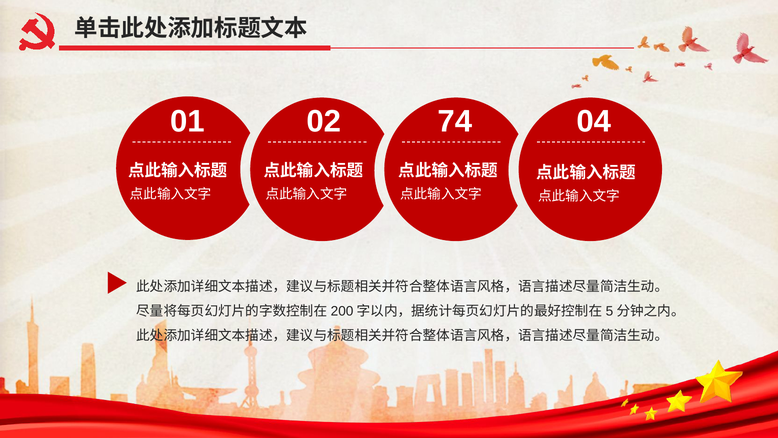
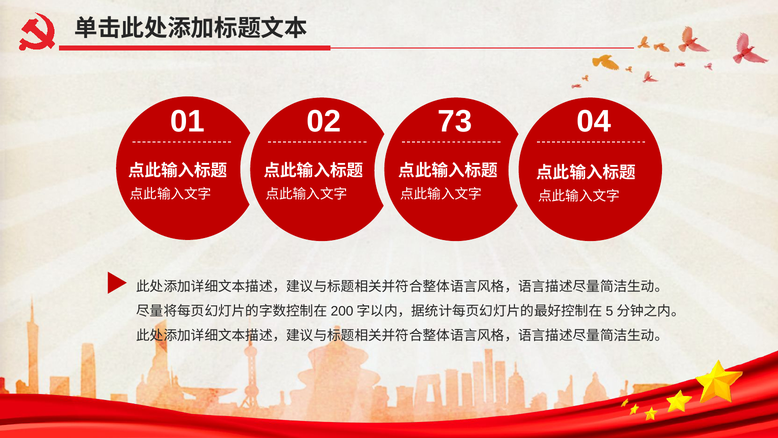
74: 74 -> 73 (455, 121)
